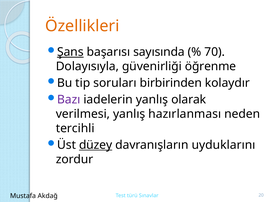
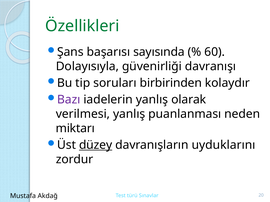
Özellikleri colour: orange -> green (82, 26)
Şans underline: present -> none (70, 52)
70: 70 -> 60 (215, 52)
öğrenme: öğrenme -> davranışı (210, 67)
hazırlanması: hazırlanması -> puanlanması (185, 114)
tercihli: tercihli -> miktarı (75, 129)
